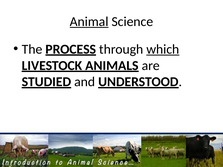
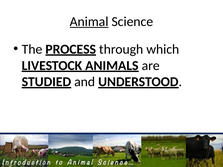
which underline: present -> none (163, 49)
